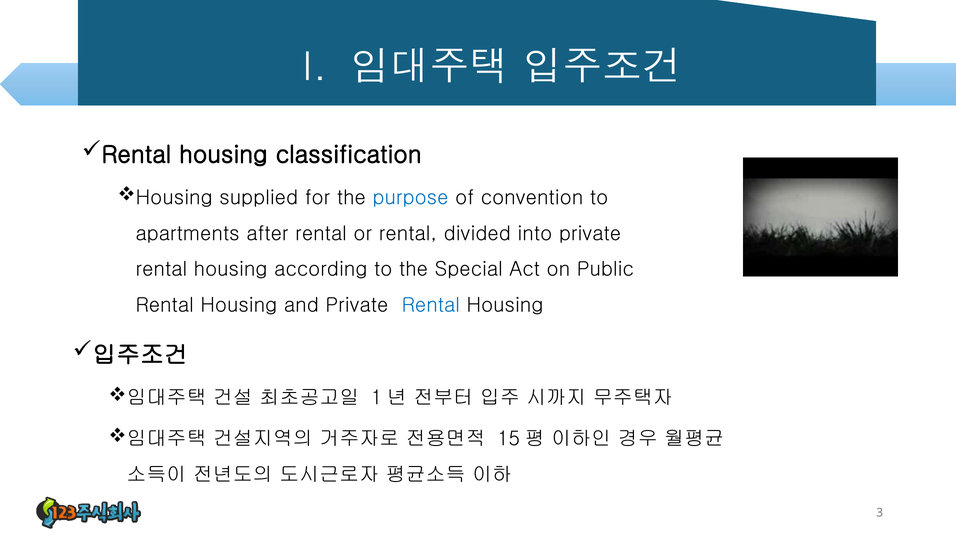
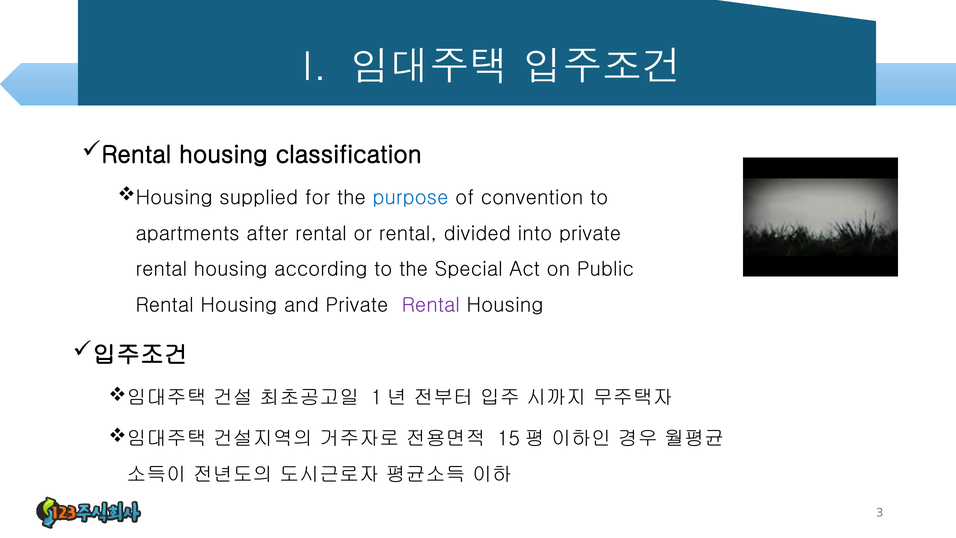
Rental colour: blue -> purple (431, 305)
